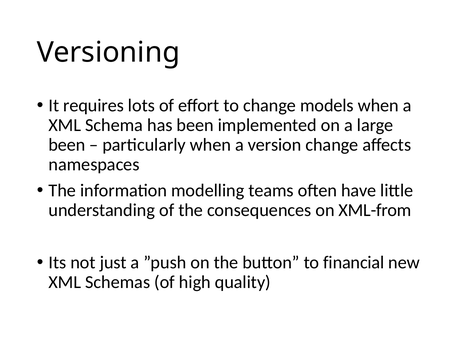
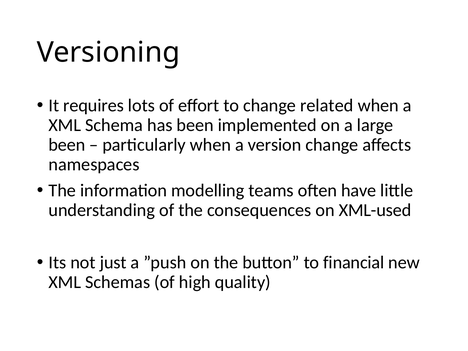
models: models -> related (327, 106)
XML-from: XML-from -> XML-used (375, 210)
